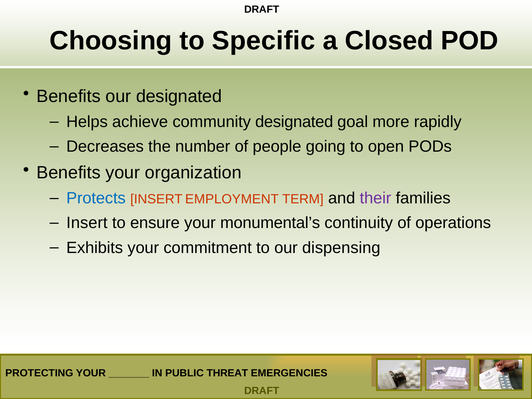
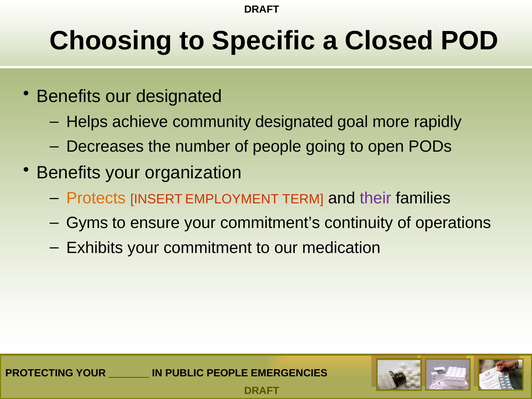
Protects colour: blue -> orange (96, 198)
Insert: Insert -> Gyms (87, 223)
monumental’s: monumental’s -> commitment’s (270, 223)
dispensing: dispensing -> medication (341, 248)
PUBLIC THREAT: THREAT -> PEOPLE (227, 373)
